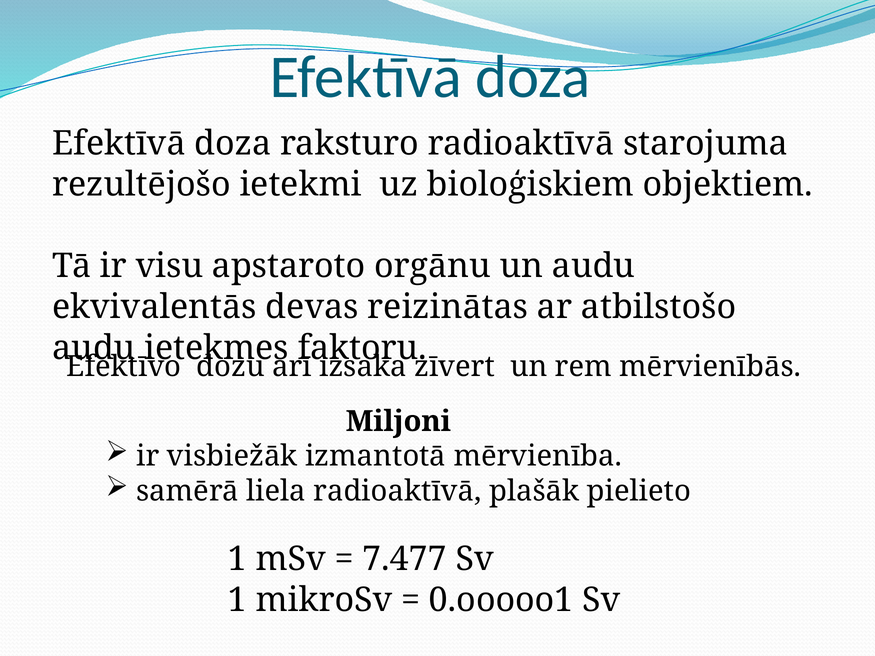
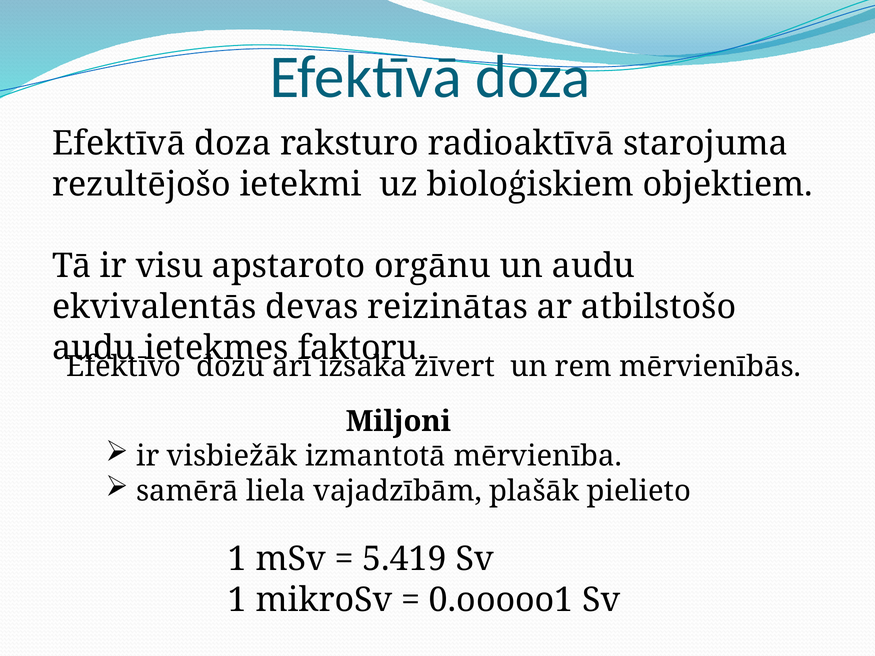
liela radioaktīvā: radioaktīvā -> vajadzībām (398, 492)
7.477: 7.477 -> 5.419 (405, 559)
